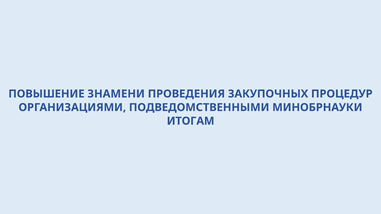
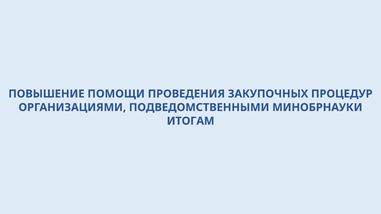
ЗНАМЕНИ: ЗНАМЕНИ -> ПОМОЩИ (116, 94)
